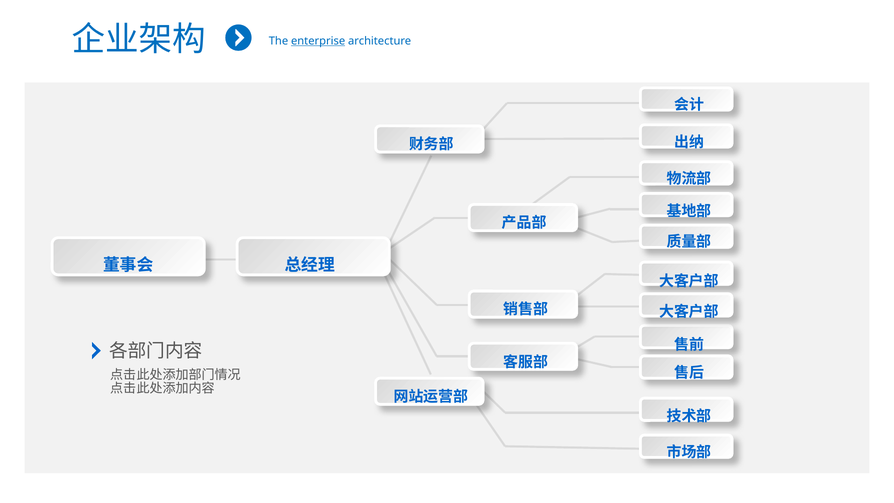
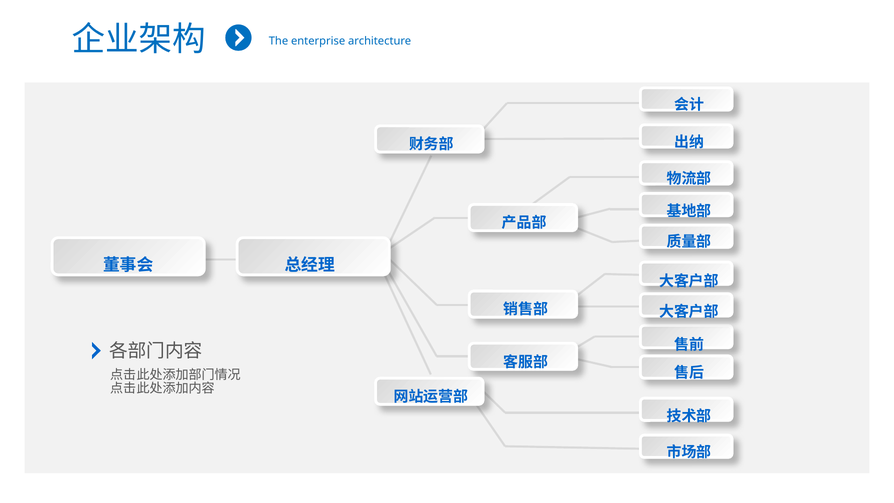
enterprise underline: present -> none (318, 41)
